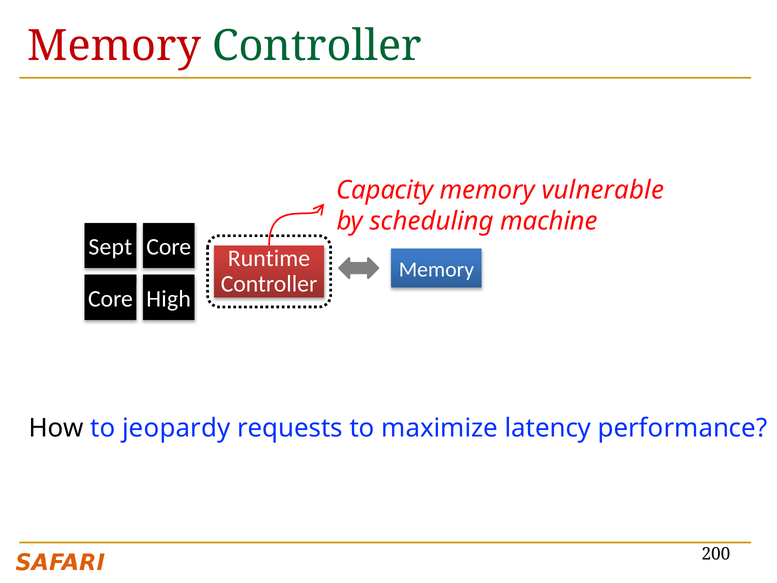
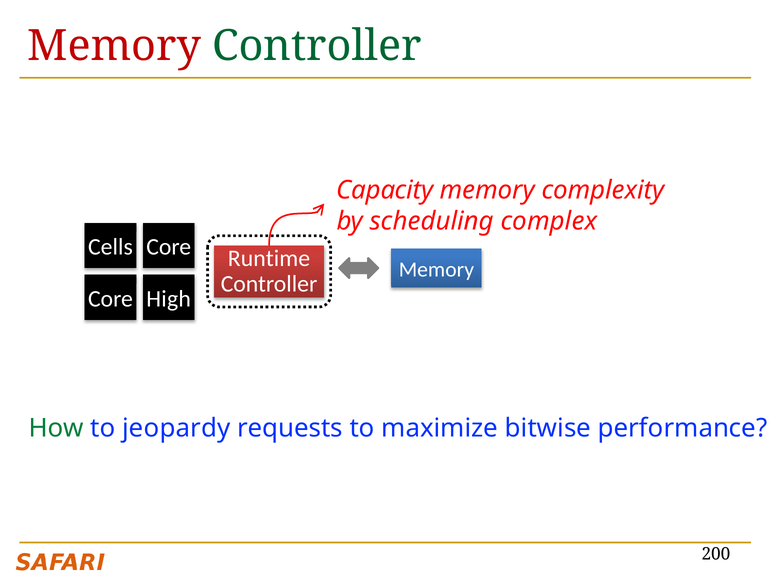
vulnerable: vulnerable -> complexity (603, 190)
machine: machine -> complex (549, 221)
Sept: Sept -> Cells (110, 247)
How colour: black -> green (56, 428)
latency: latency -> bitwise (548, 428)
